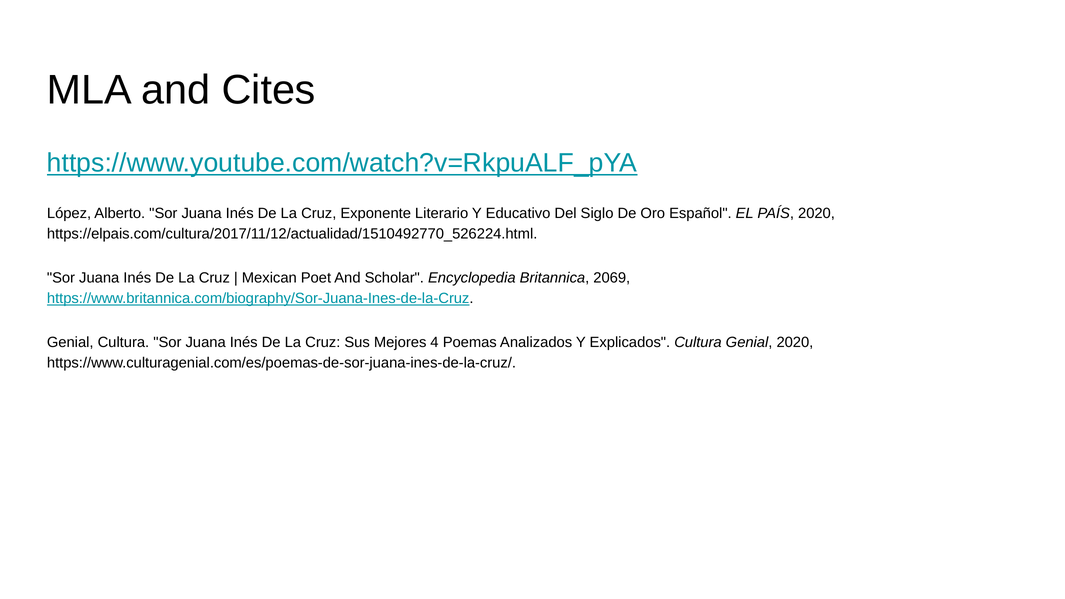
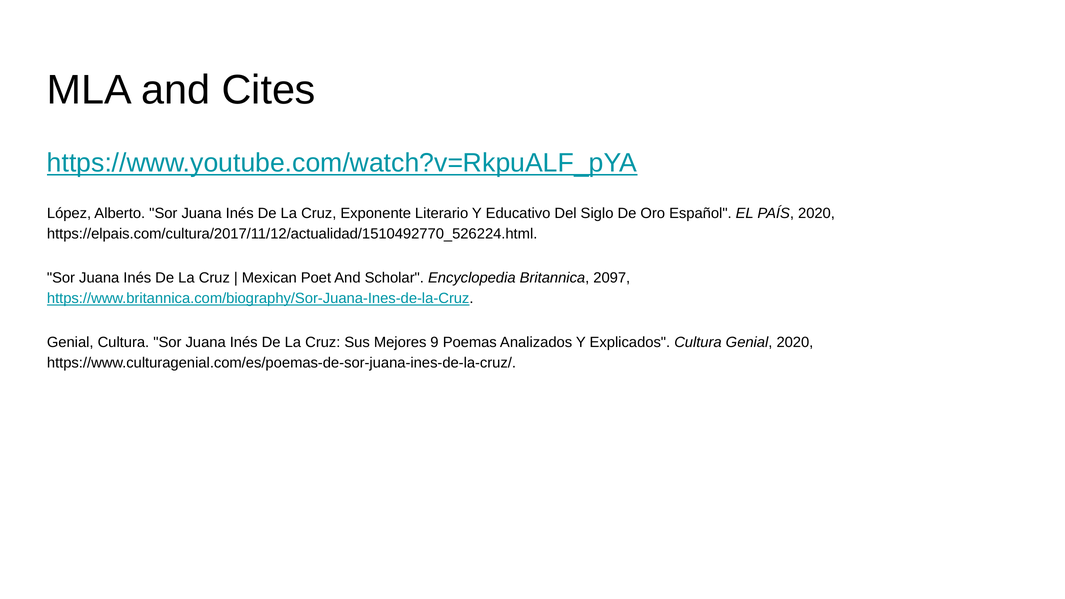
2069: 2069 -> 2097 (612, 278)
4: 4 -> 9 (434, 342)
